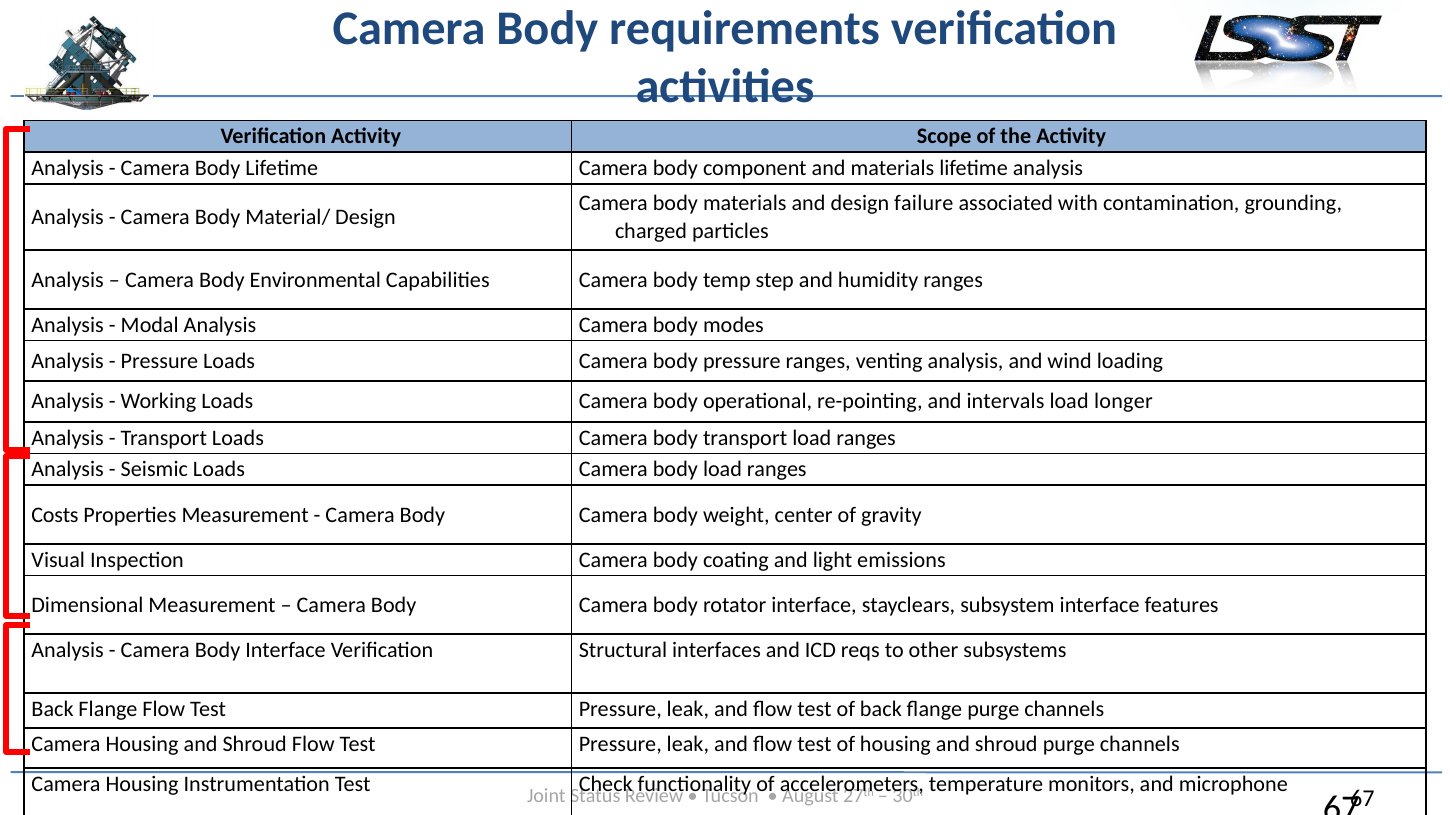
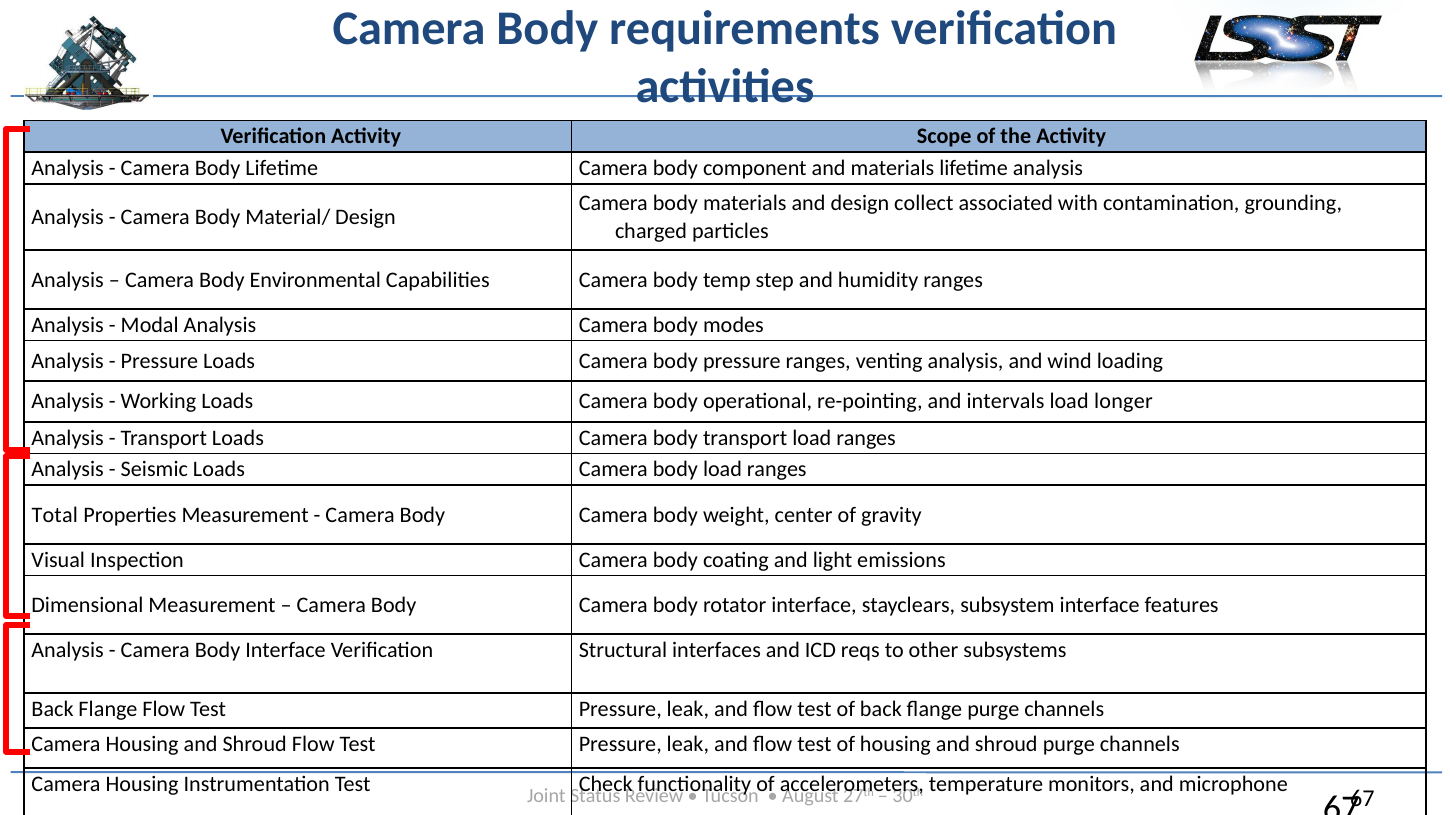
failure: failure -> collect (924, 204)
Costs: Costs -> Total (55, 515)
